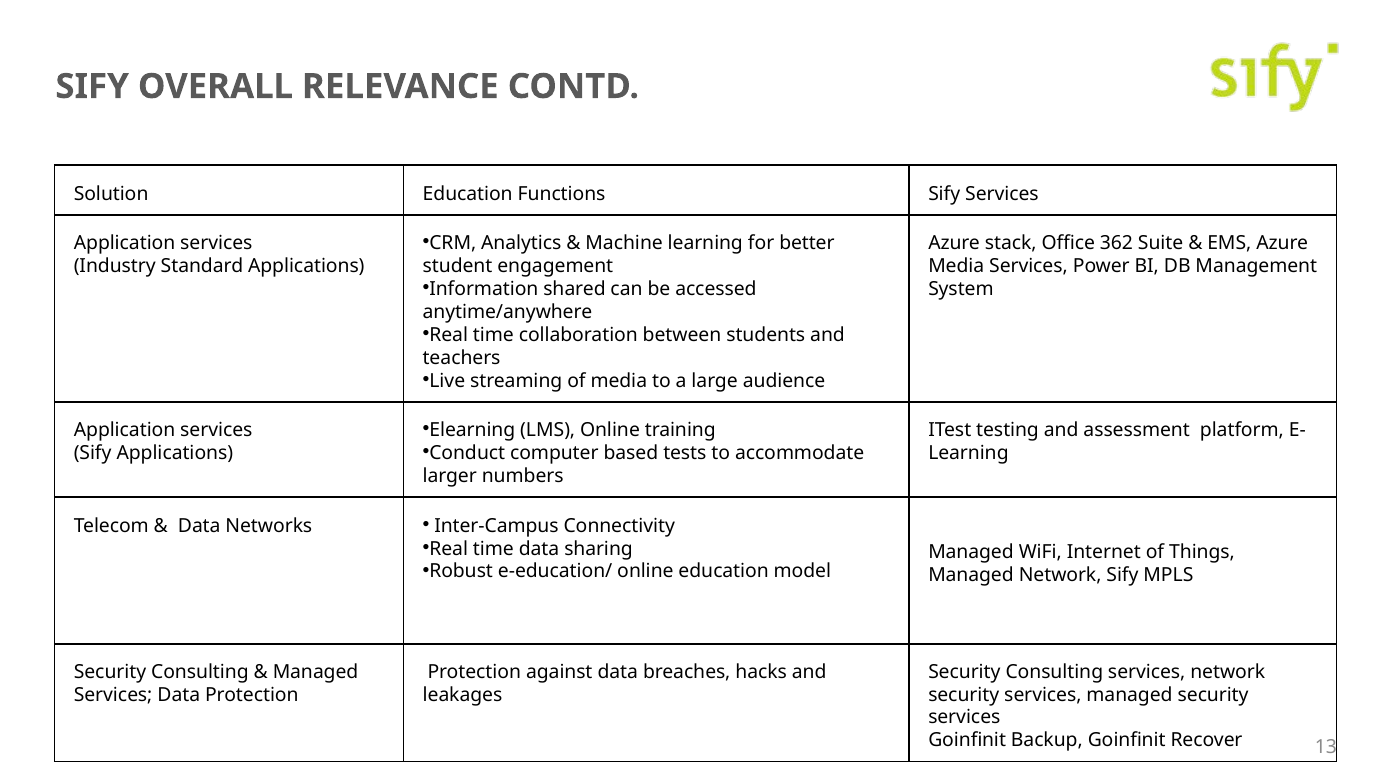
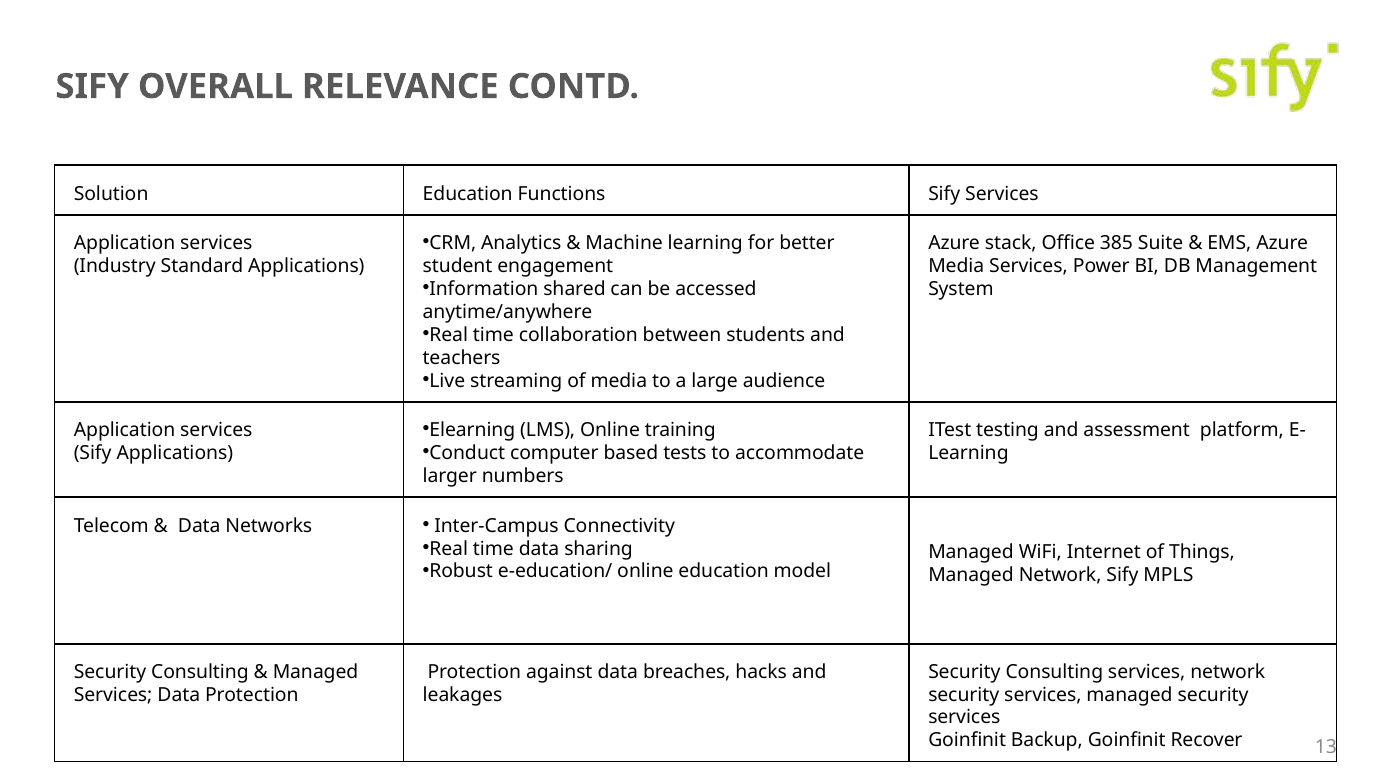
362: 362 -> 385 (1116, 243)
